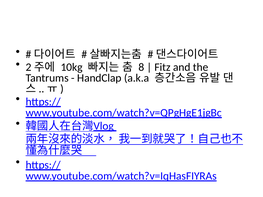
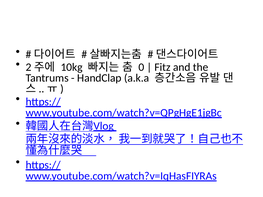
8: 8 -> 0 (141, 67)
